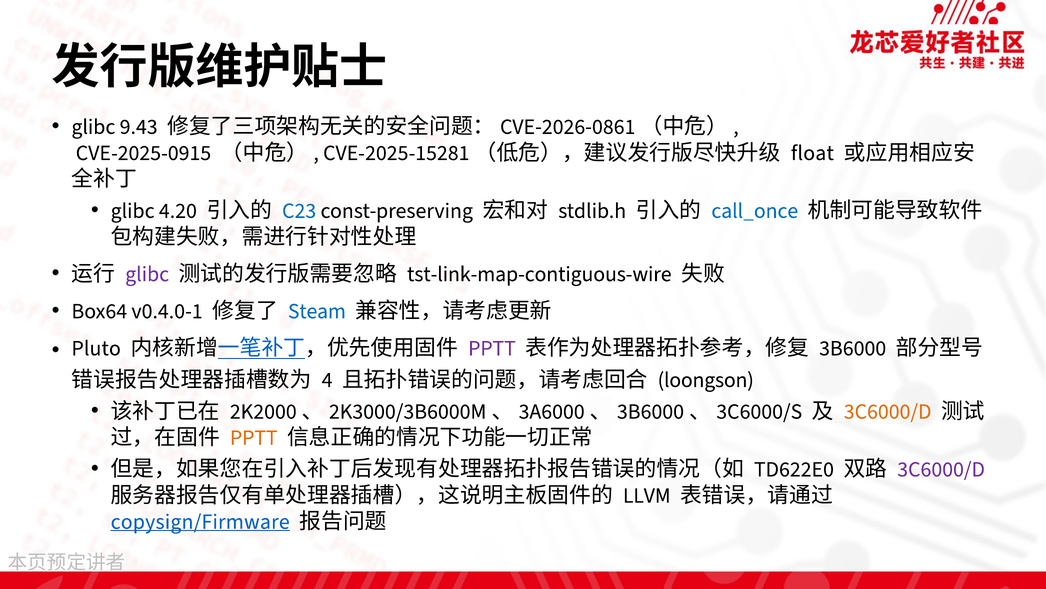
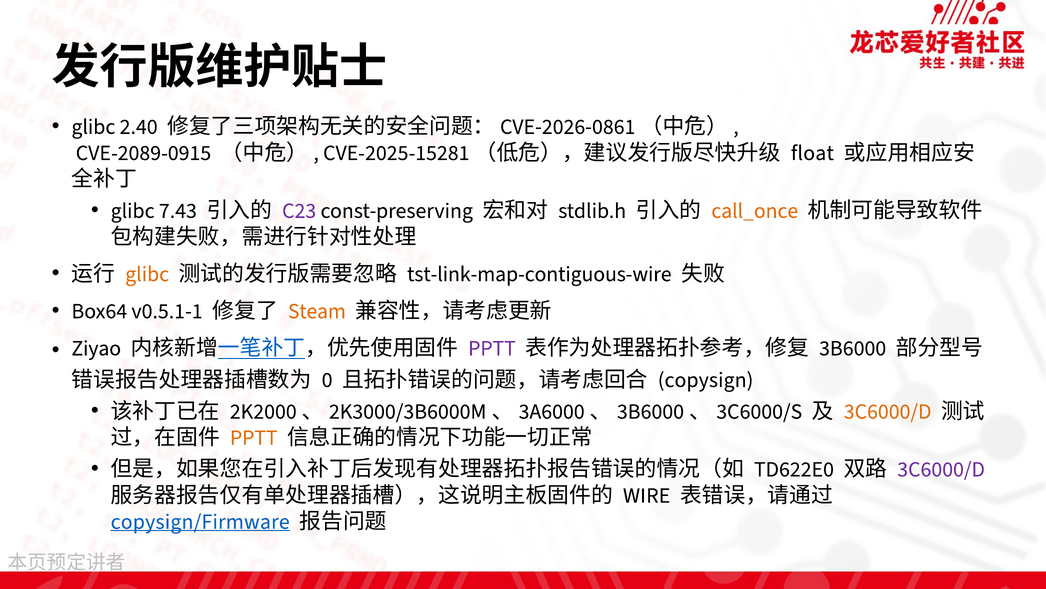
9.43: 9.43 -> 2.40 (139, 127)
CVE-2025-0915: CVE-2025-0915 -> CVE-2089-0915 (143, 153)
4.20: 4.20 -> 7.43 (178, 210)
C23 colour: blue -> purple (299, 210)
call_once colour: blue -> orange (755, 210)
glibc colour: purple -> orange (147, 274)
v0.4.0-1: v0.4.0-1 -> v0.5.1-1 (167, 311)
Steam colour: blue -> orange (317, 311)
Pluto: Pluto -> Ziyao (96, 348)
4: 4 -> 0 (327, 379)
loongson: loongson -> copysign (706, 379)
LLVM: LLVM -> WIRE (647, 495)
